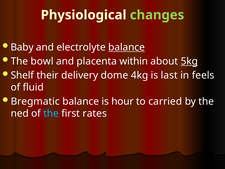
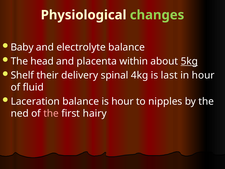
balance underline: present -> none (127, 47)
bowl: bowl -> head (42, 61)
dome: dome -> spinal (115, 75)
in feels: feels -> hour (203, 75)
Bregmatic: Bregmatic -> Laceration (35, 101)
carried: carried -> nipples (165, 101)
the colour: light blue -> pink (51, 113)
rates: rates -> hairy (95, 113)
